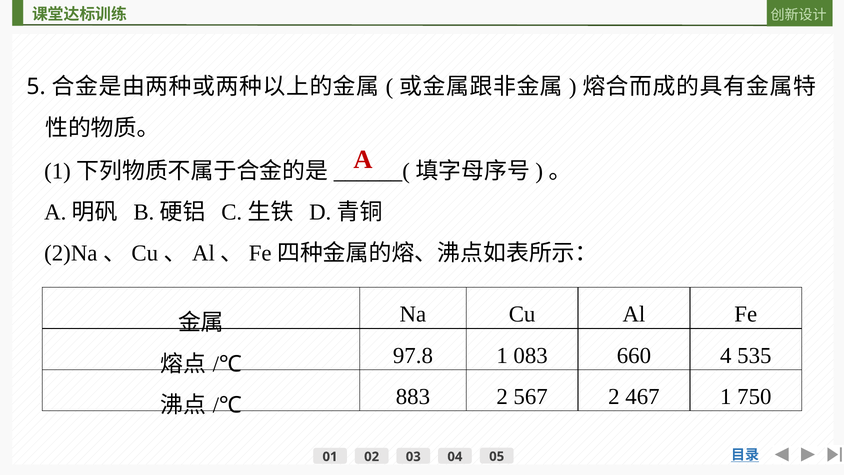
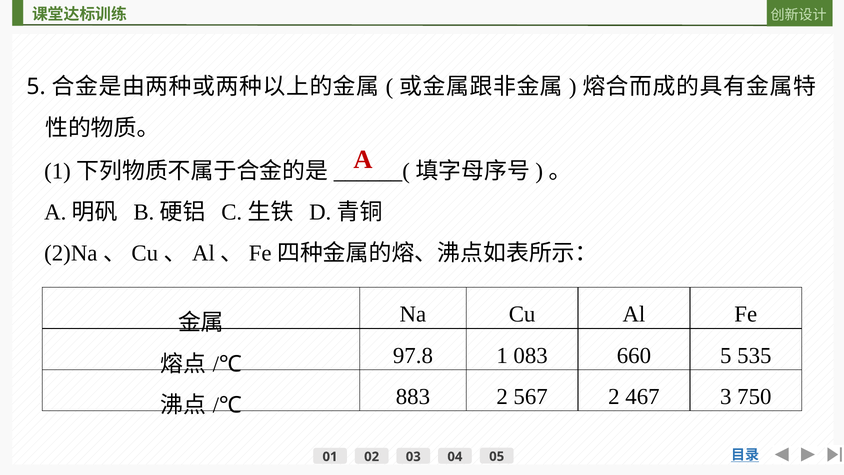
660 4: 4 -> 5 (726, 356)
467 1: 1 -> 3 (726, 397)
